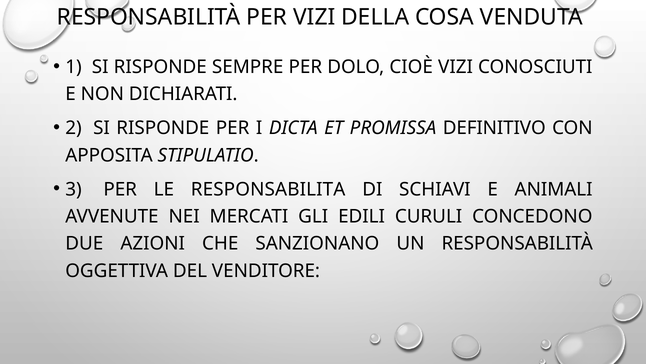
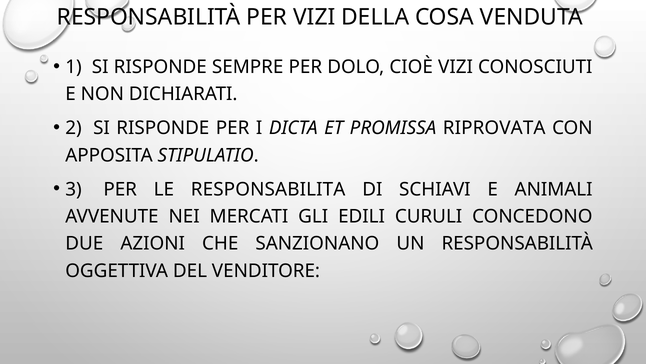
DEFINITIVO: DEFINITIVO -> RIPROVATA (494, 128)
